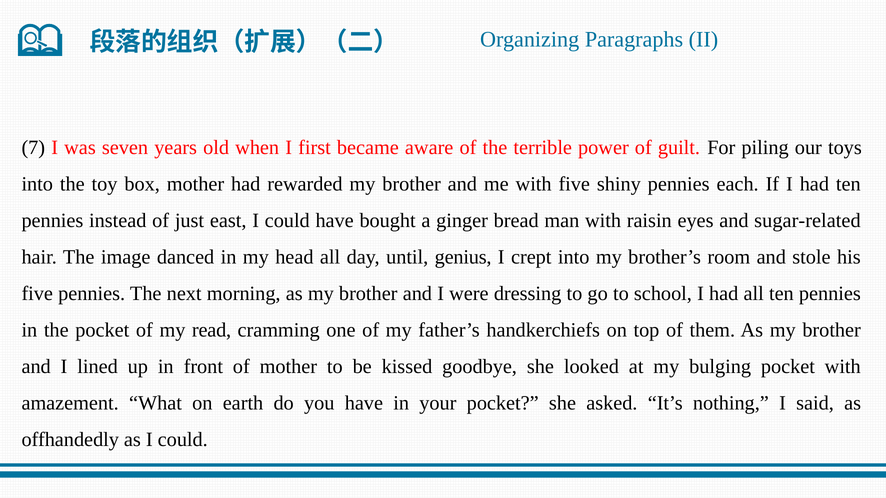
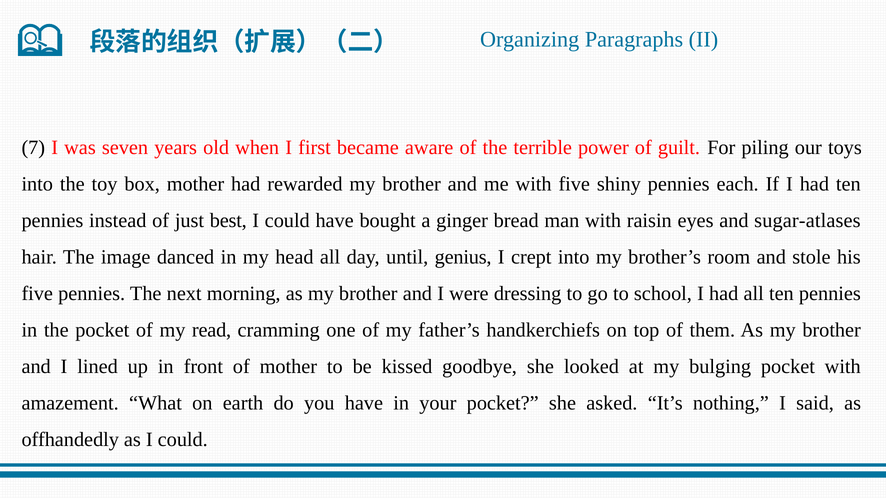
east: east -> best (228, 221)
sugar-related: sugar-related -> sugar-atlases (807, 221)
